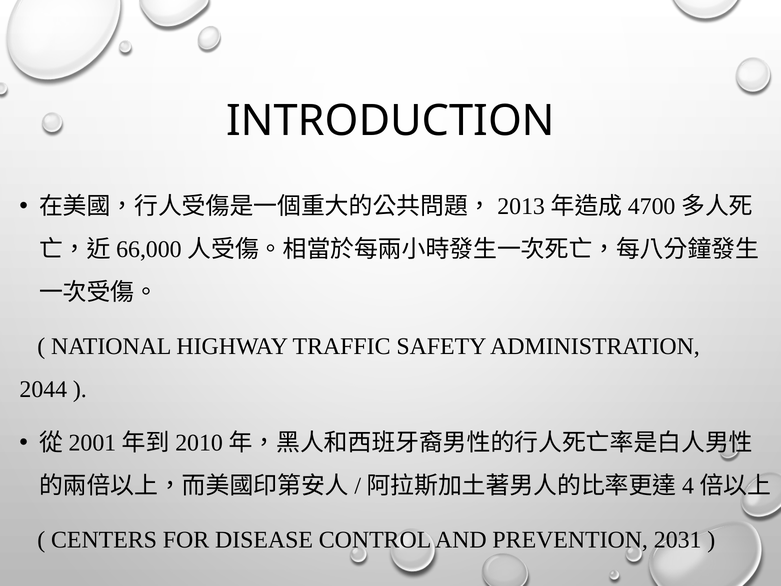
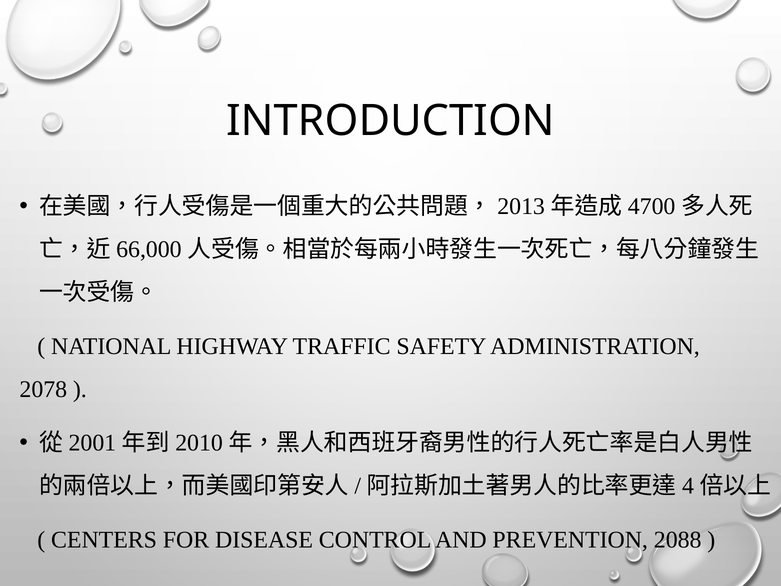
2044: 2044 -> 2078 (43, 389)
2031: 2031 -> 2088 (678, 540)
